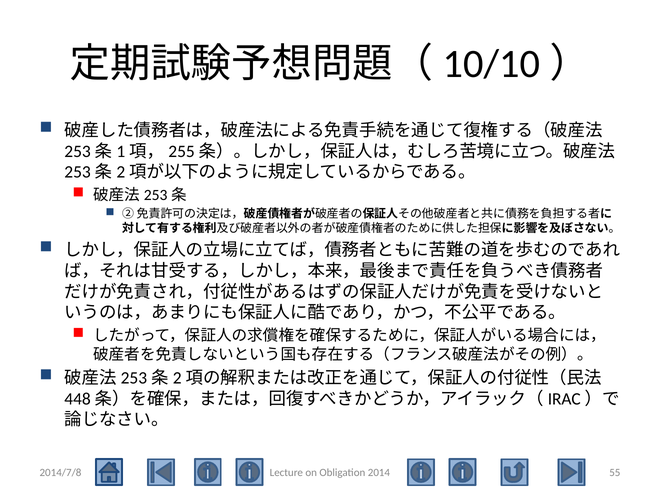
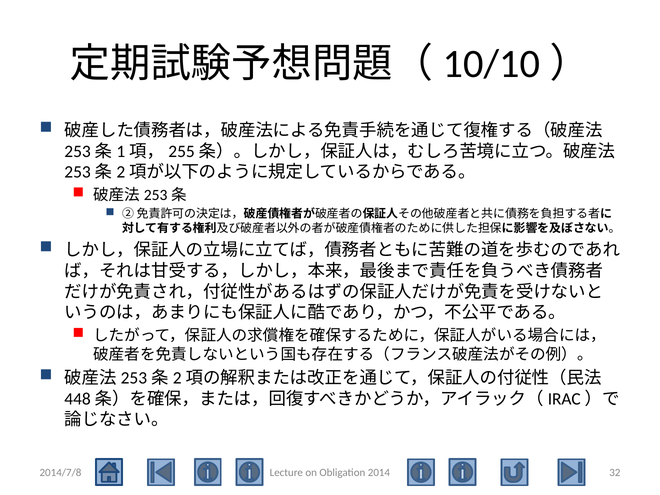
55: 55 -> 32 (615, 473)
